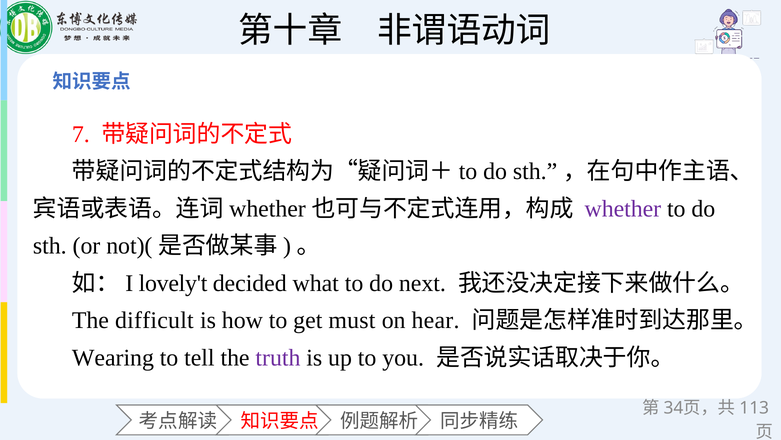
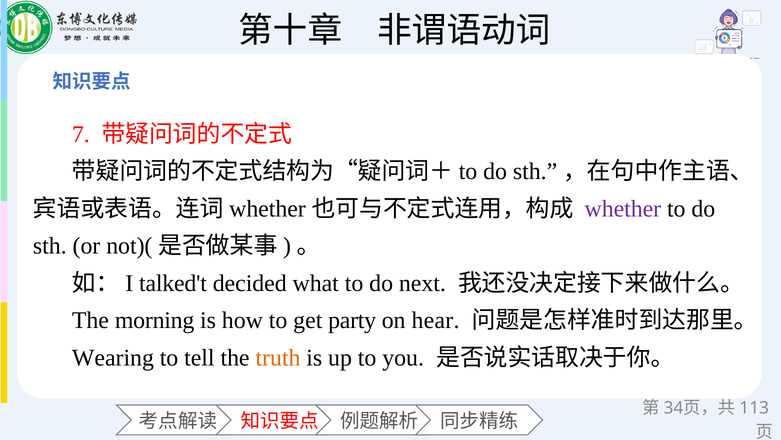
lovely't: lovely't -> talked't (173, 283)
difficult: difficult -> morning (155, 320)
must: must -> party (352, 320)
truth colour: purple -> orange (278, 357)
